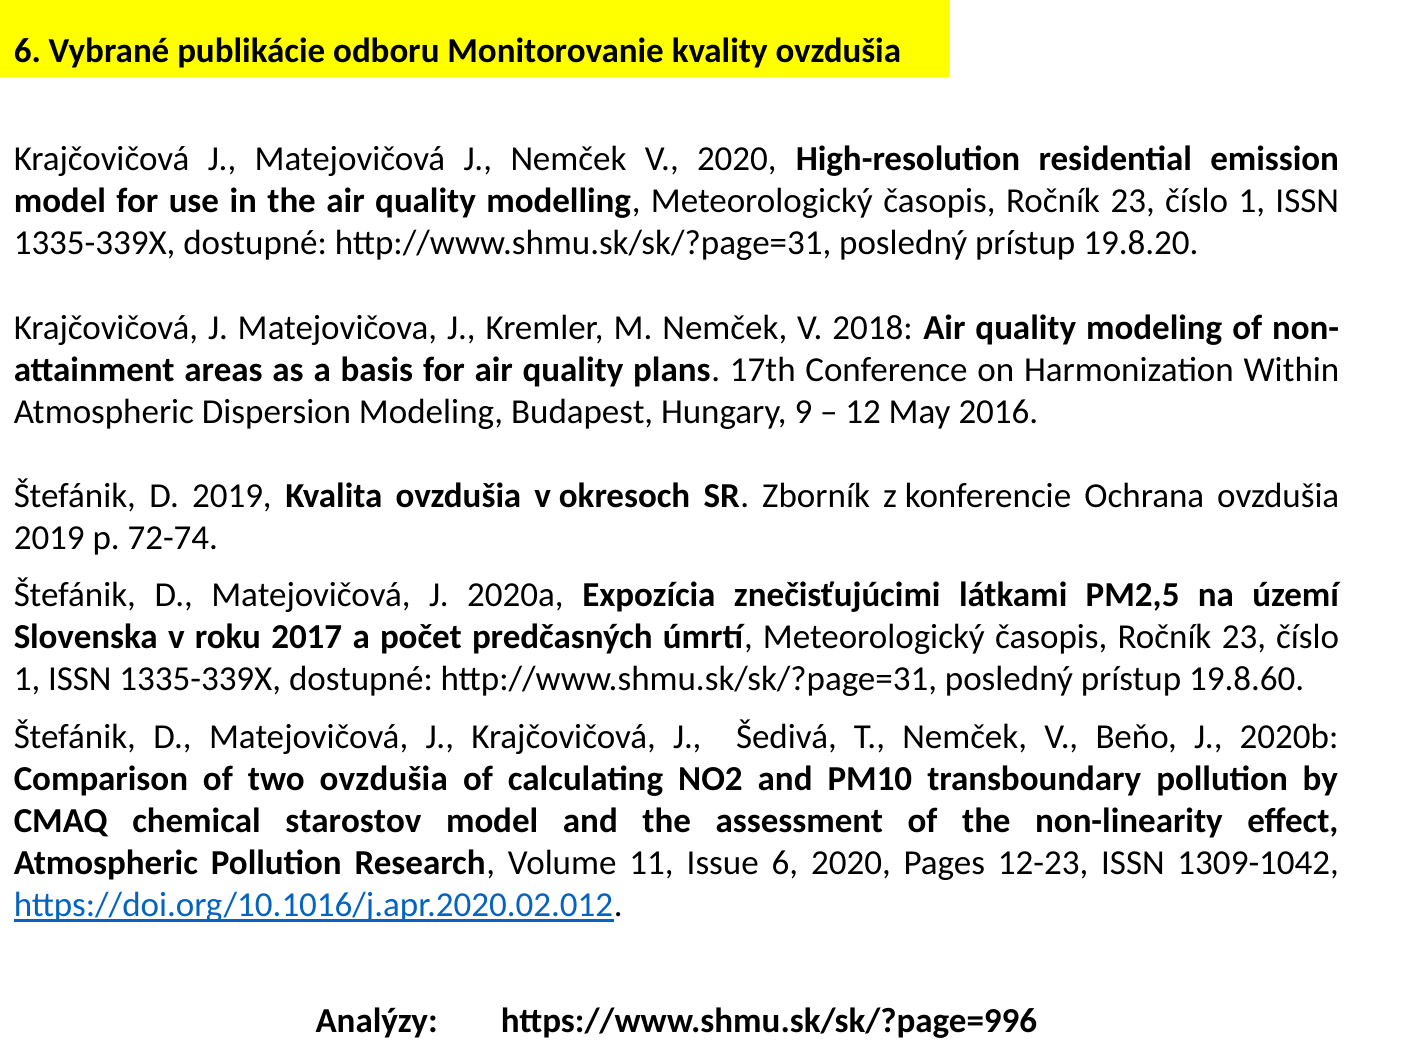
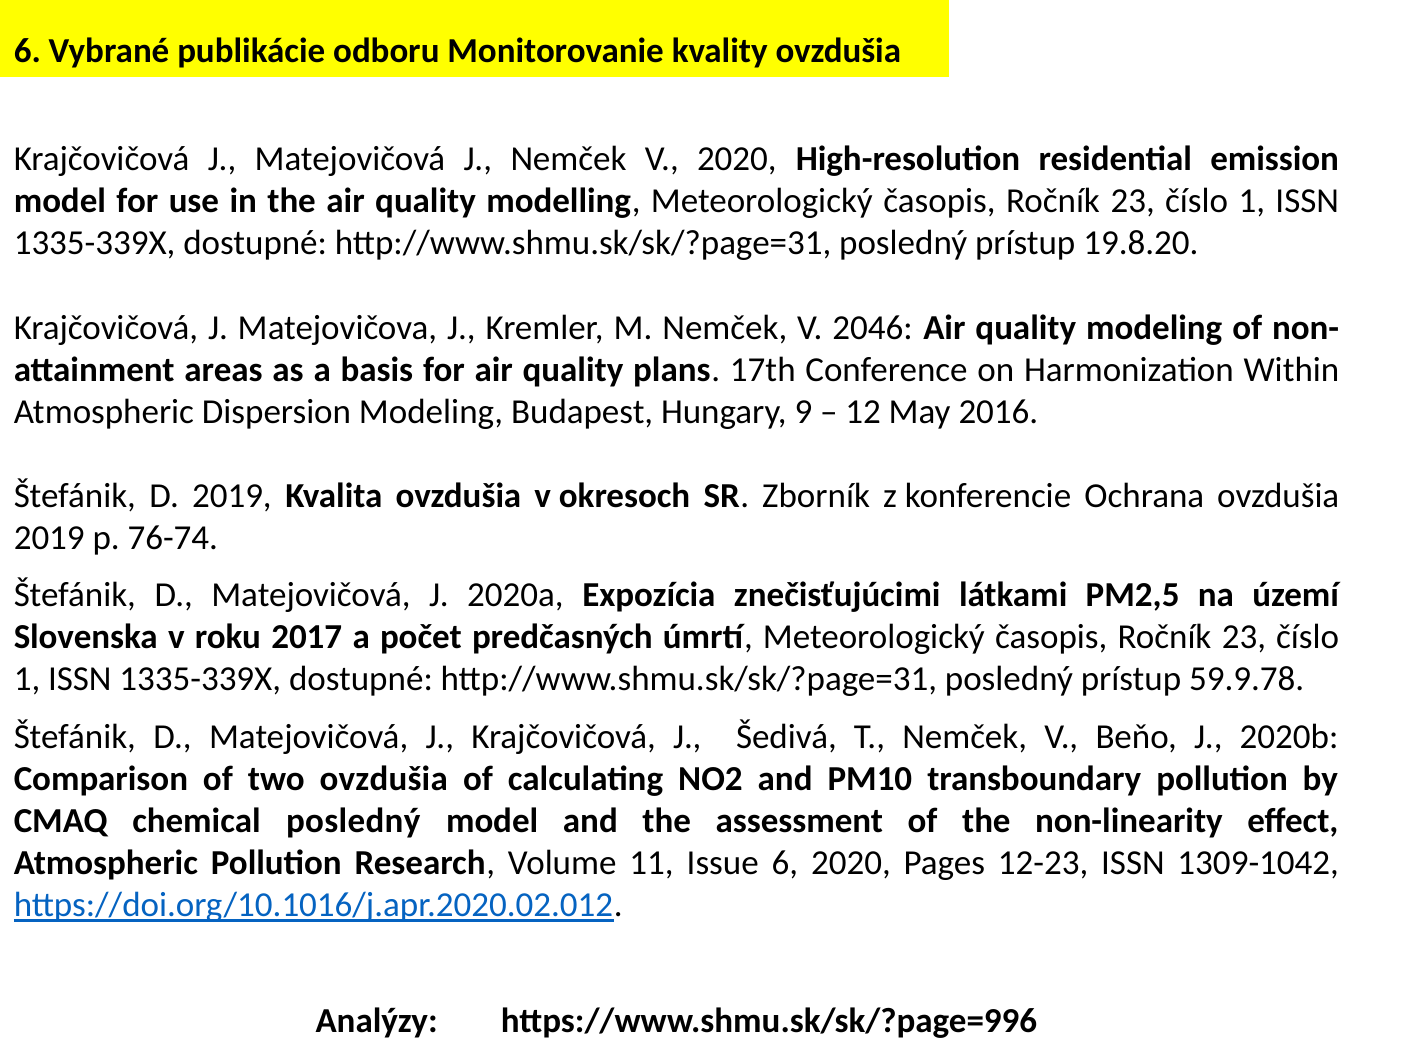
2018: 2018 -> 2046 (873, 327)
72-74: 72-74 -> 76-74 (173, 538)
19.8.60: 19.8.60 -> 59.9.78 (1247, 679)
chemical starostov: starostov -> posledný (353, 821)
